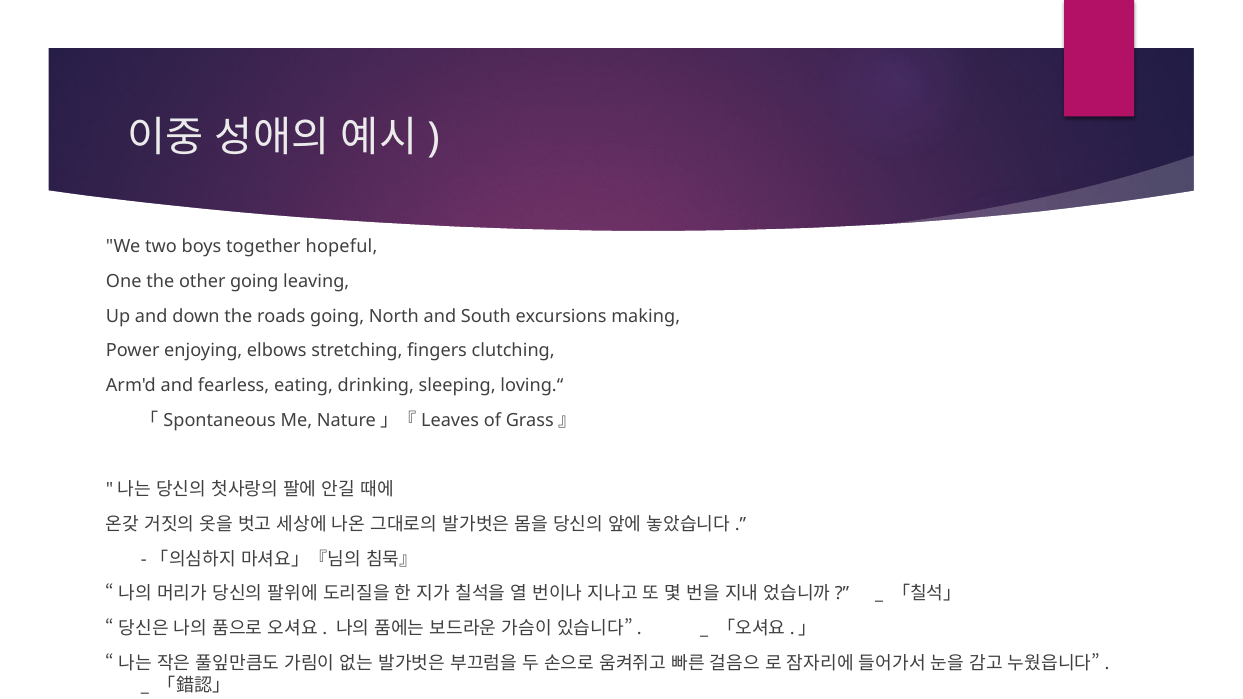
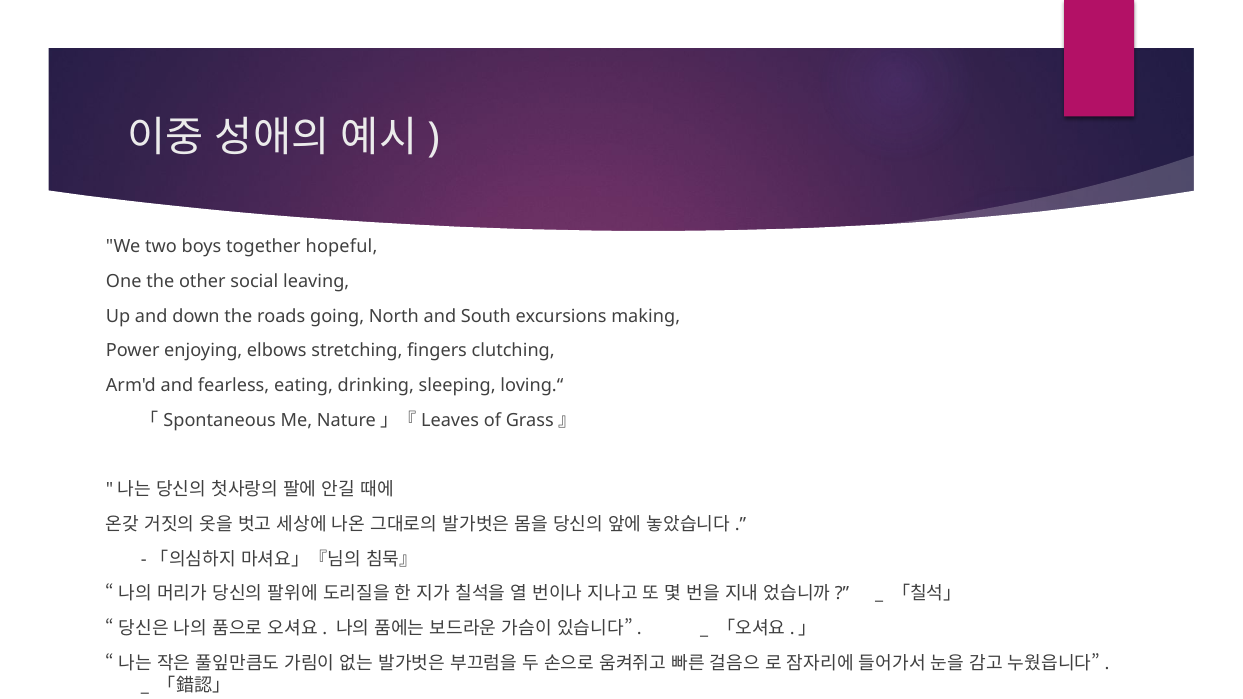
other going: going -> social (254, 282)
